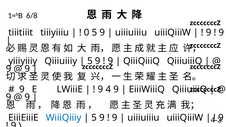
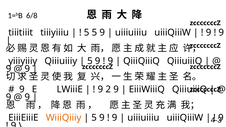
0: 0 -> 5 (87, 33)
4: 4 -> 2 (108, 89)
WiiiQiiiy colour: blue -> orange (64, 118)
